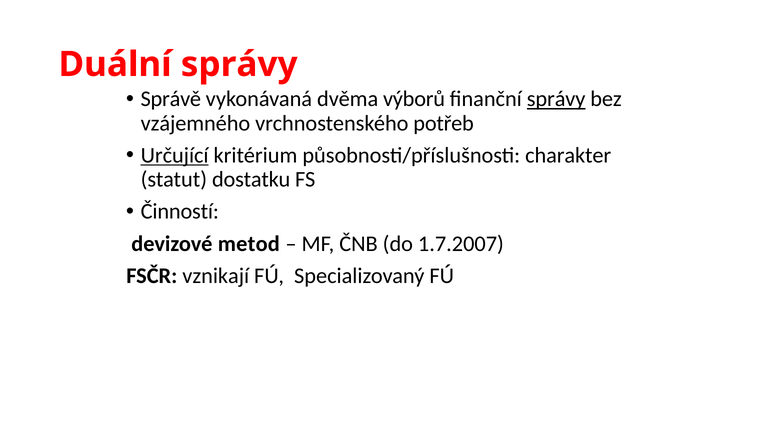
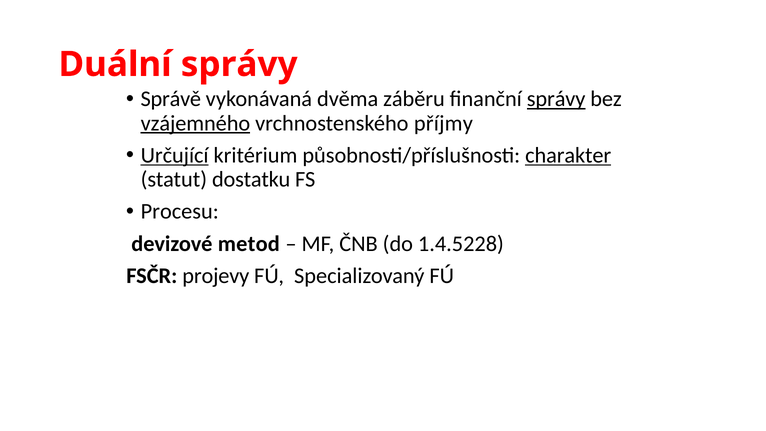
výborů: výborů -> záběru (414, 99)
vzájemného underline: none -> present (195, 123)
potřeb: potřeb -> příjmy (443, 123)
charakter underline: none -> present (568, 155)
Činností: Činností -> Procesu (180, 212)
1.7.2007: 1.7.2007 -> 1.4.5228 (461, 244)
vznikají: vznikají -> projevy (216, 276)
